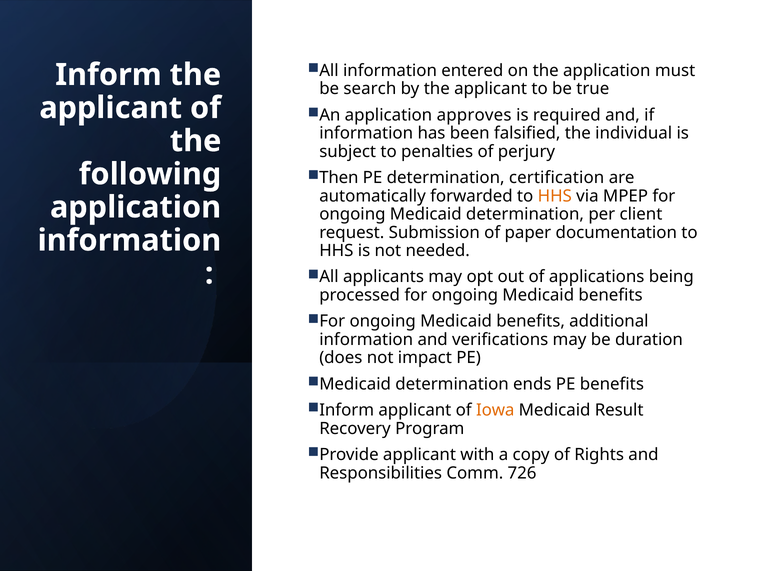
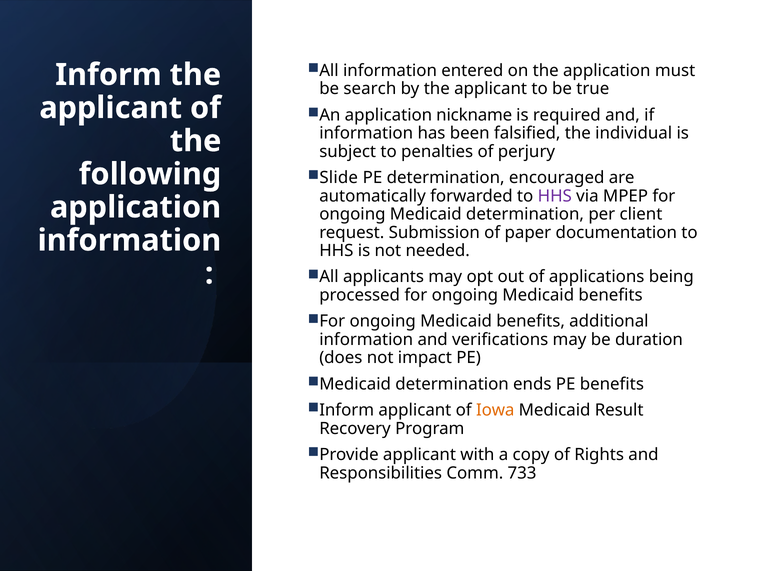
approves: approves -> nickname (474, 115)
Then: Then -> Slide (339, 178)
certification: certification -> encouraged (557, 178)
HHS colour: orange -> purple (555, 196)
726: 726 -> 733 (522, 473)
